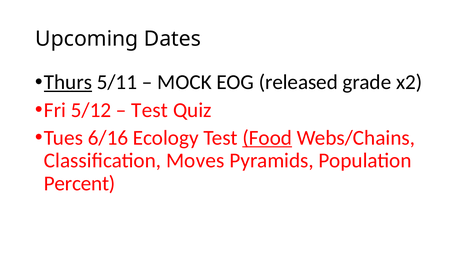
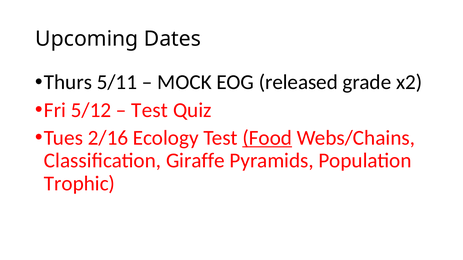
Thurs underline: present -> none (68, 82)
6/16: 6/16 -> 2/16 (108, 138)
Moves: Moves -> Giraffe (195, 161)
Percent: Percent -> Trophic (80, 184)
